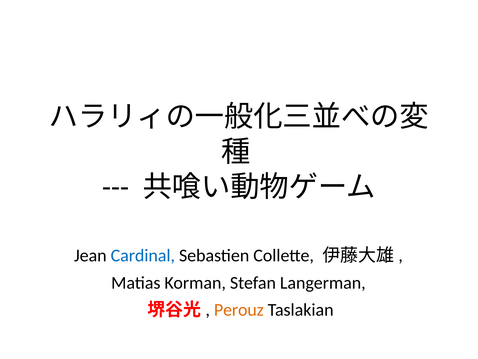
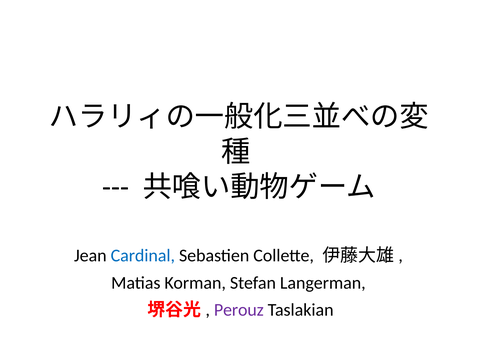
Perouz colour: orange -> purple (239, 309)
